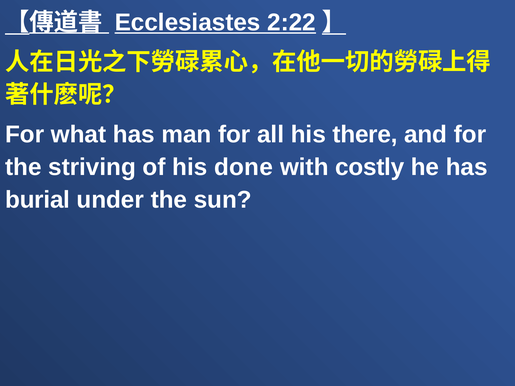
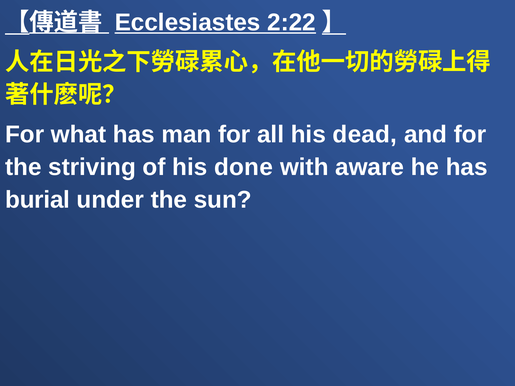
there: there -> dead (365, 135)
costly: costly -> aware (370, 167)
